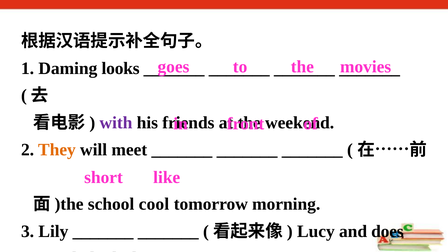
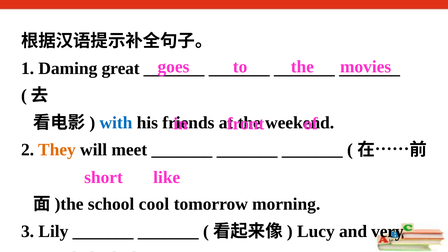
looks: looks -> great (121, 68)
with colour: purple -> blue (116, 123)
does: does -> very (387, 231)
